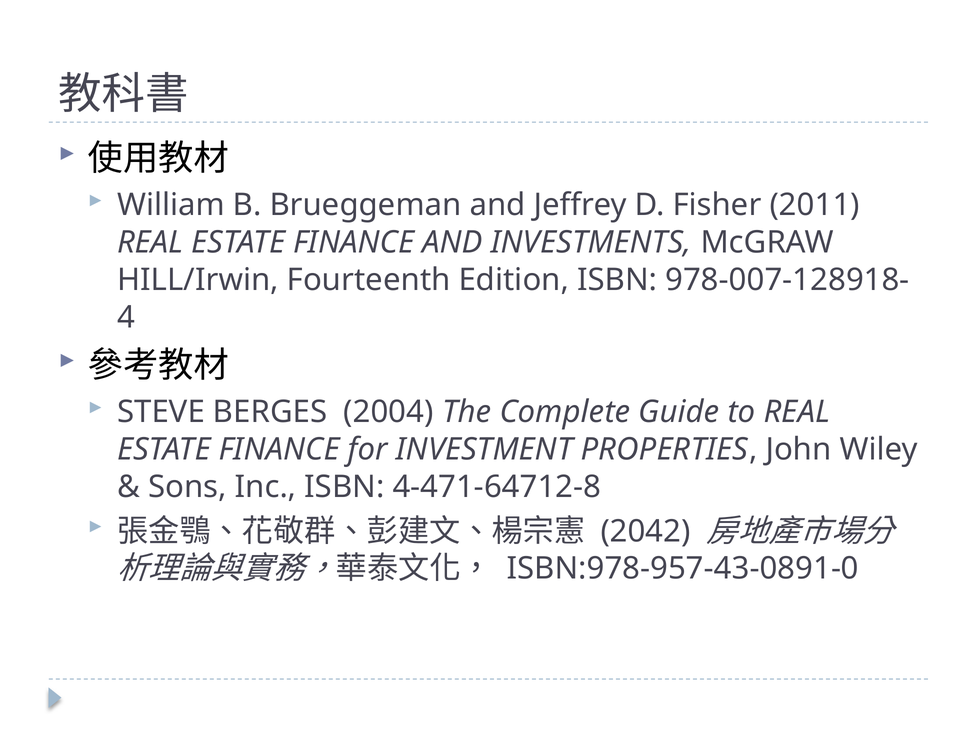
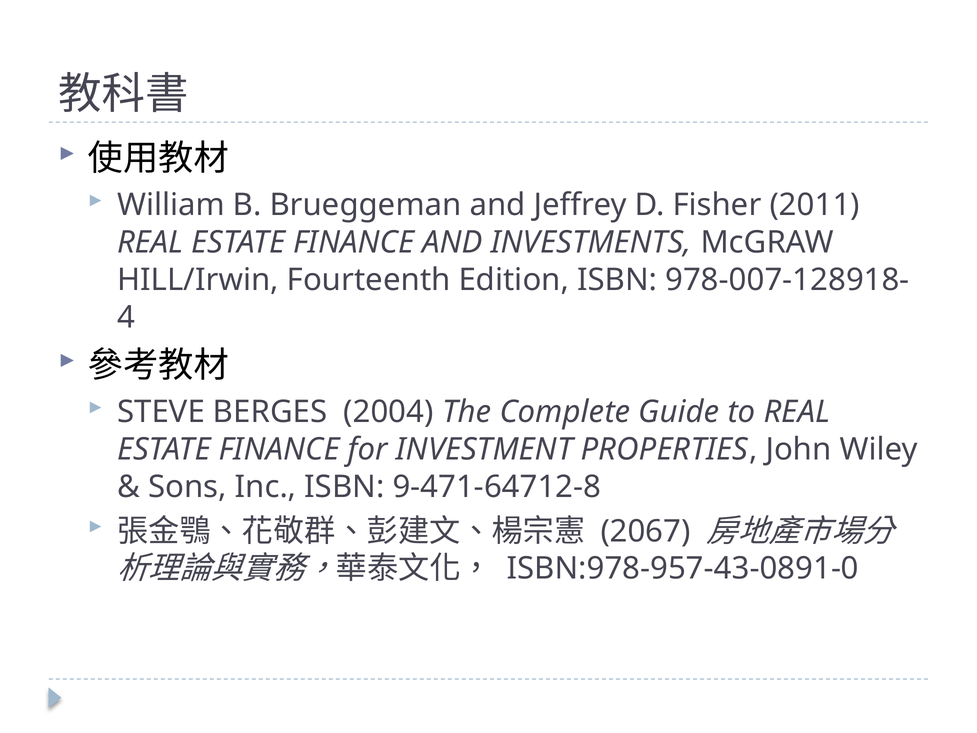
4-471-64712-8: 4-471-64712-8 -> 9-471-64712-8 (497, 487)
2042: 2042 -> 2067 (646, 531)
